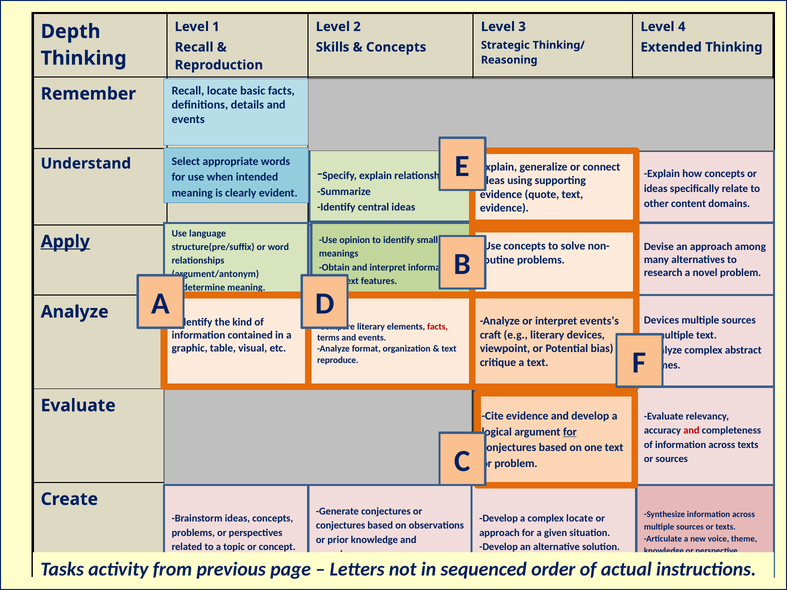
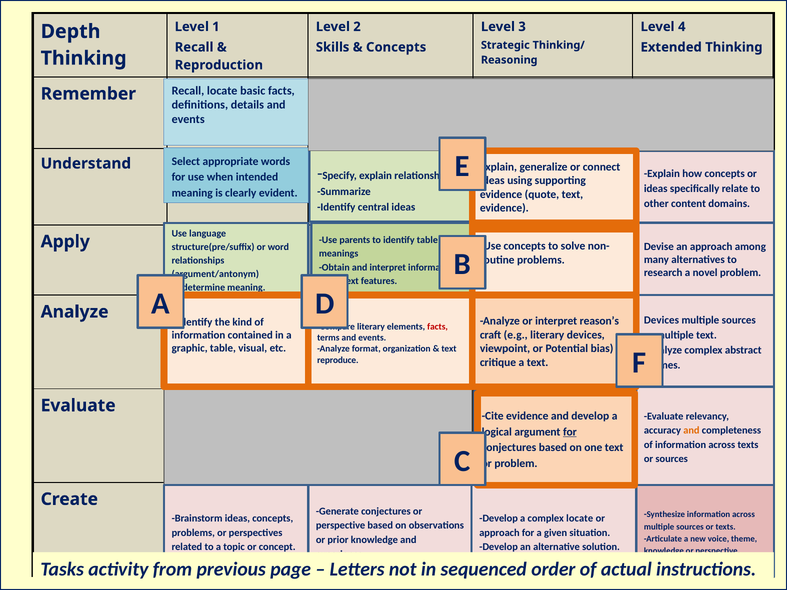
opinion: opinion -> parents (355, 240)
identify small: small -> table (427, 240)
Apply underline: present -> none (65, 242)
events’s: events’s -> reason’s (599, 321)
and colour: red -> orange (691, 431)
conjectures: conjectures -> perspective (341, 526)
